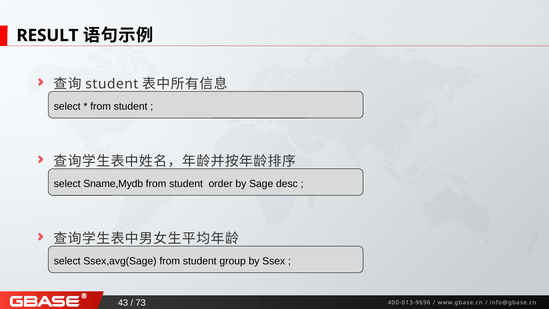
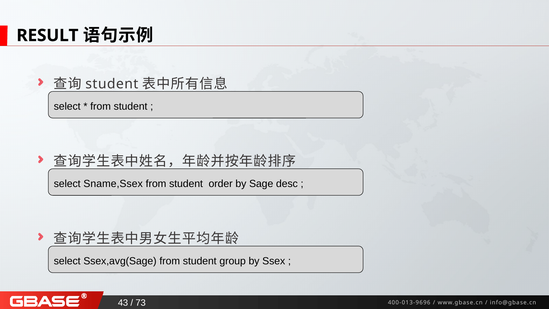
Sname,Mydb: Sname,Mydb -> Sname,Ssex (113, 184)
